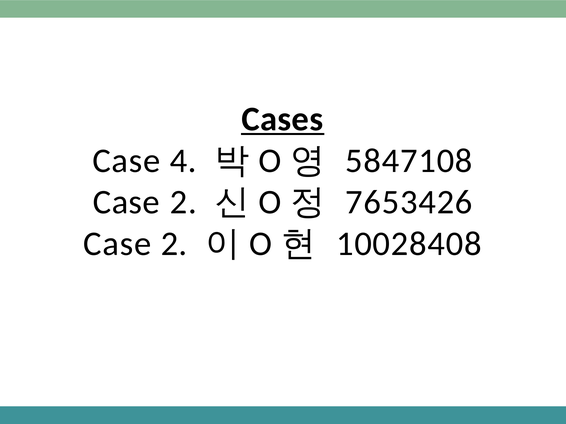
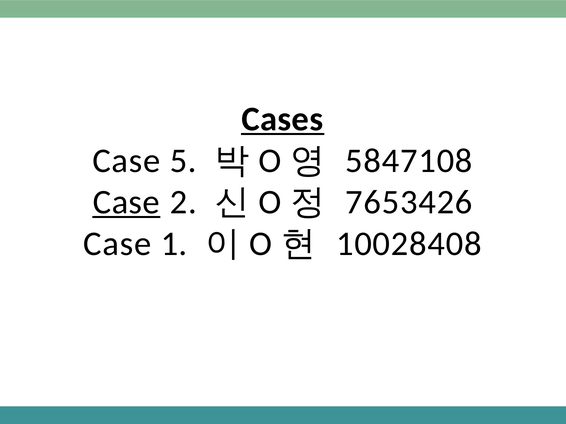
4: 4 -> 5 (183, 161)
Case underline: none -> present (126, 202)
2: 2 -> 1 (174, 244)
